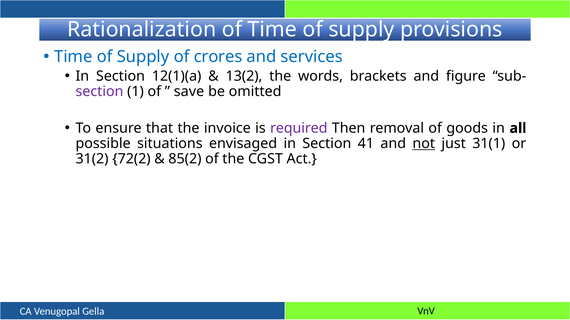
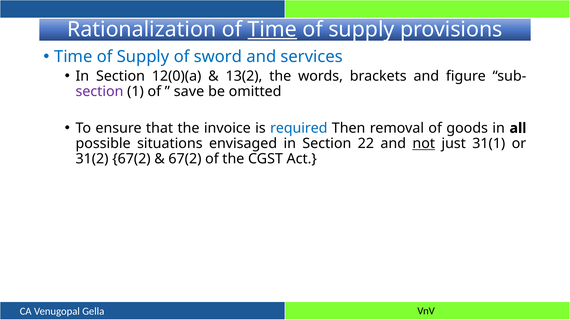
Time underline: none -> present (272, 30)
crores: crores -> sword (218, 57)
12(1)(a: 12(1)(a -> 12(0)(a (177, 76)
required colour: purple -> blue (299, 128)
41: 41 -> 22 (366, 144)
31(2 72(2: 72(2 -> 67(2 (131, 159)
85(2: 85(2 -> 67(2 (185, 159)
